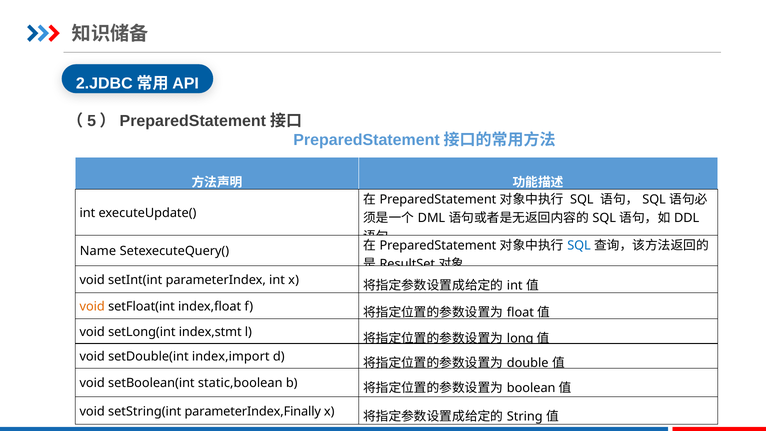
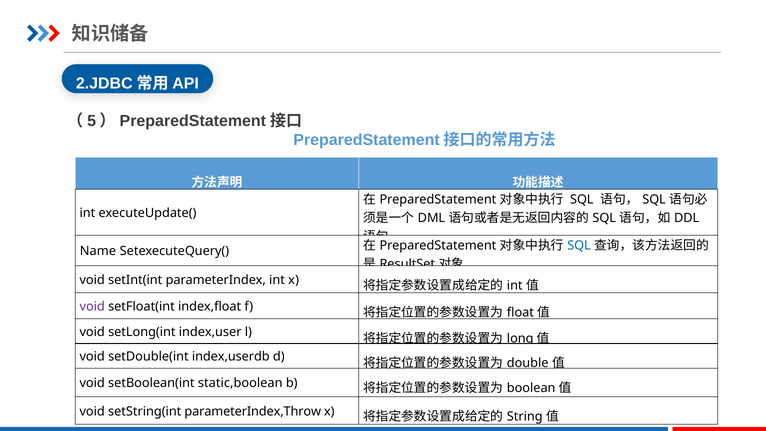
void colour: orange -> purple (92, 307)
index,stmt: index,stmt -> index,user (210, 332)
index,import: index,import -> index,userdb (231, 357)
parameterIndex,Finally: parameterIndex,Finally -> parameterIndex,Throw (253, 411)
